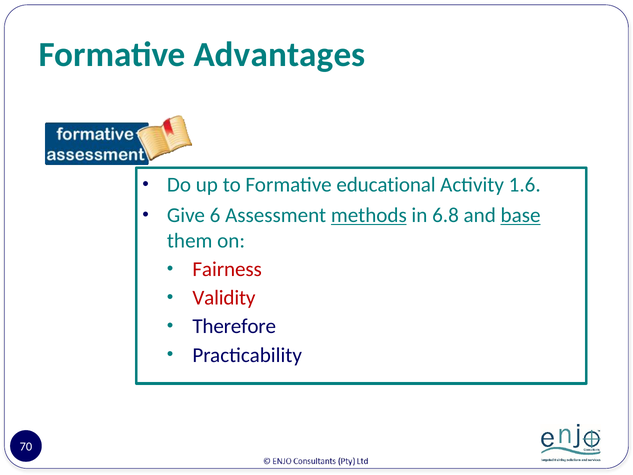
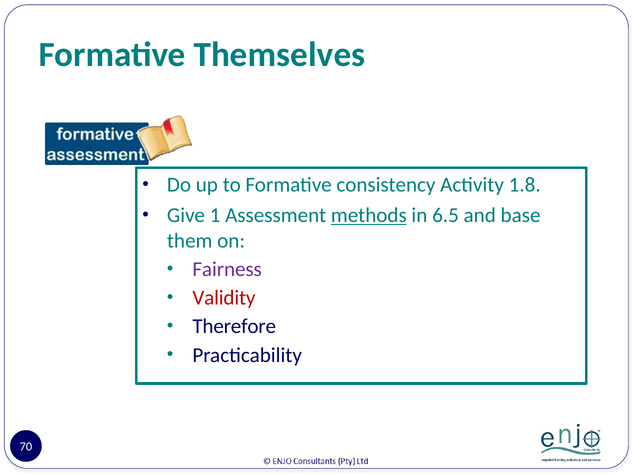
Advantages: Advantages -> Themselves (279, 55)
educational: educational -> consistency (386, 185)
1.6: 1.6 -> 1.8 (525, 185)
6: 6 -> 1 (215, 215)
6.8: 6.8 -> 6.5 (446, 215)
base underline: present -> none (521, 215)
Fairness colour: red -> purple (227, 269)
